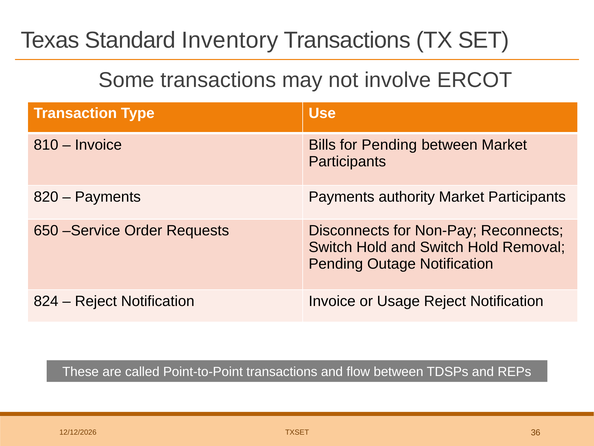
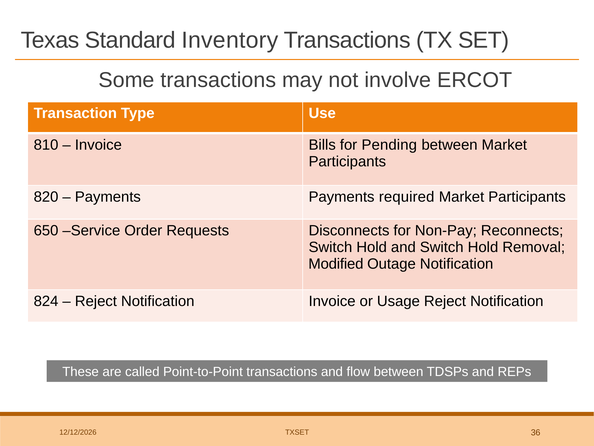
authority: authority -> required (407, 197)
Pending: Pending -> Modified (336, 264)
